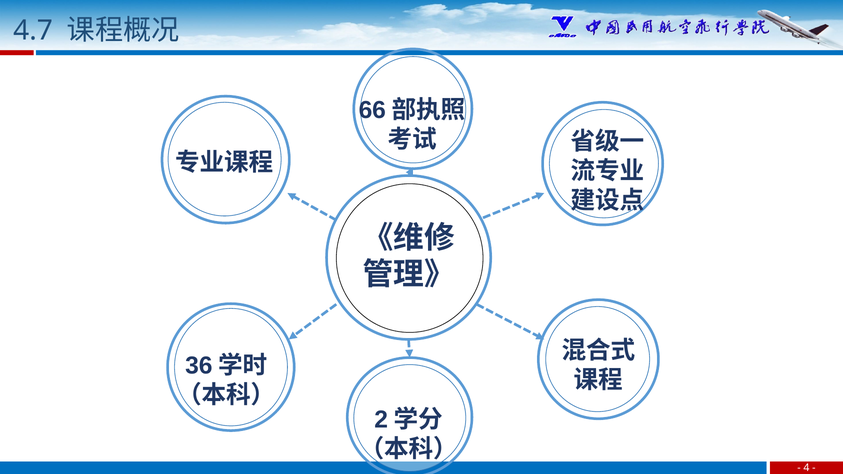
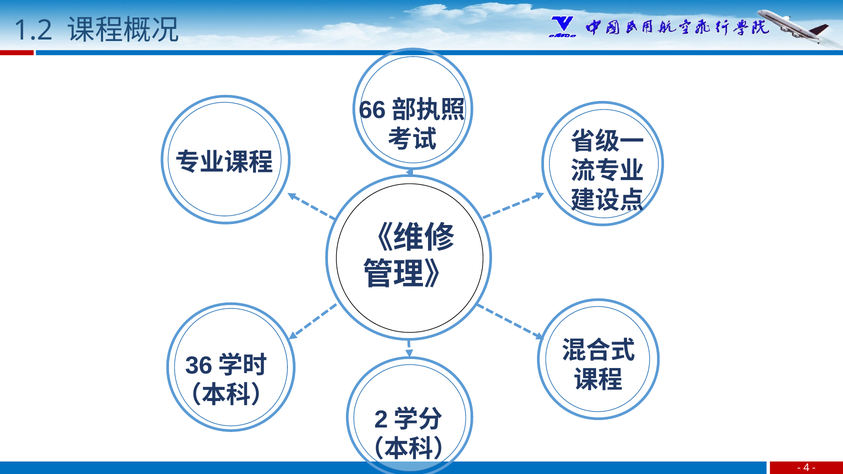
4.7: 4.7 -> 1.2 (33, 31)
